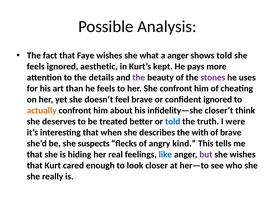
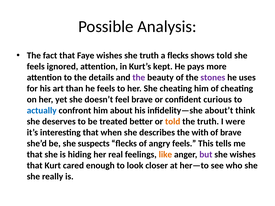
she what: what -> truth (149, 56)
a anger: anger -> flecks (178, 56)
ignored aesthetic: aesthetic -> attention (99, 67)
She confront: confront -> cheating (176, 89)
confident ignored: ignored -> curious (218, 100)
actually colour: orange -> blue (42, 111)
closer’t: closer’t -> about’t (219, 111)
told colour: blue -> orange (173, 122)
angry kind: kind -> feels (184, 144)
like colour: blue -> orange (165, 155)
